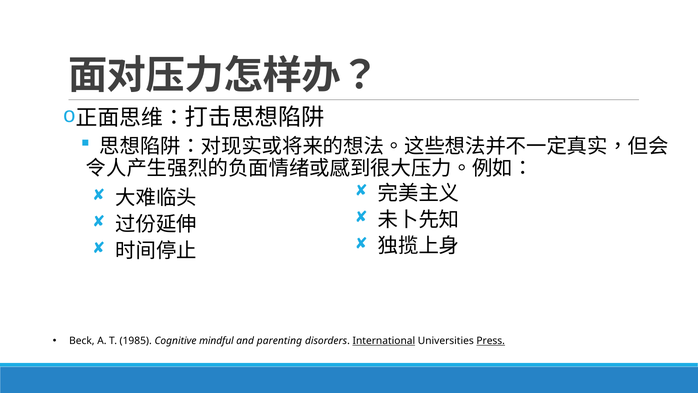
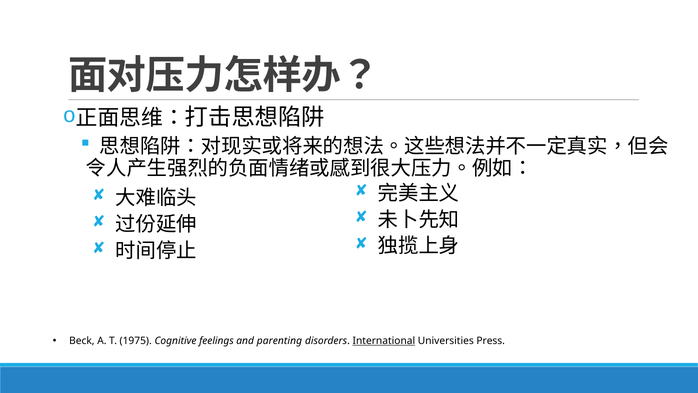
1985: 1985 -> 1975 (136, 341)
mindful: mindful -> feelings (216, 341)
Press underline: present -> none (491, 341)
